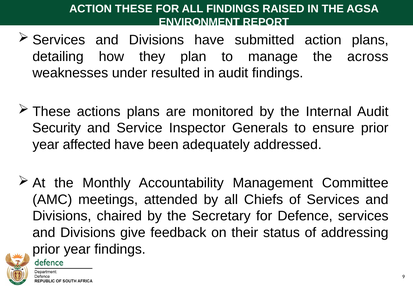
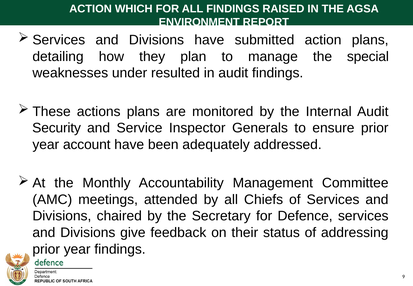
THESE: THESE -> WHICH (134, 9)
across: across -> special (368, 56)
affected: affected -> account (87, 145)
